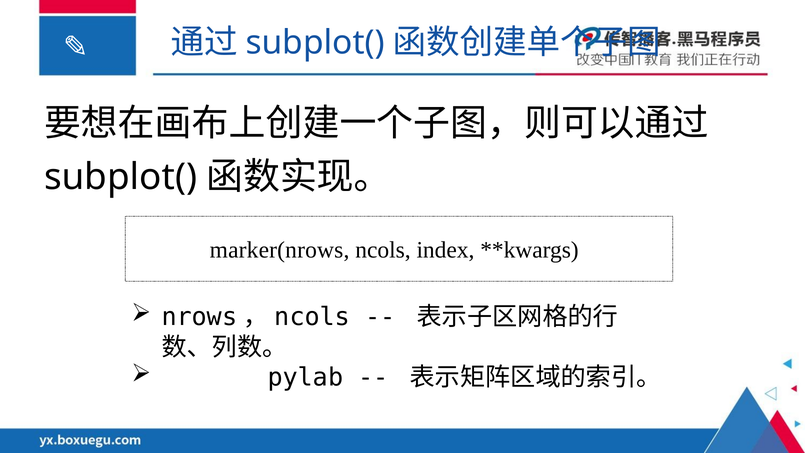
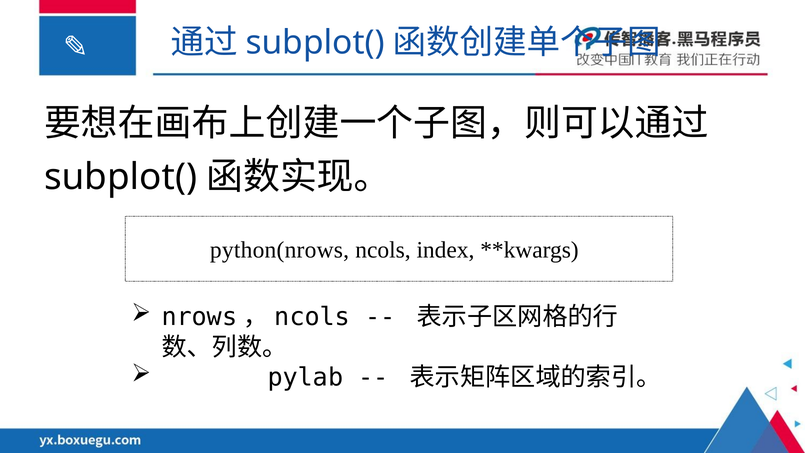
marker(nrows: marker(nrows -> python(nrows (280, 250)
